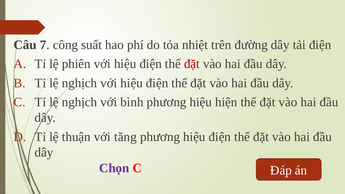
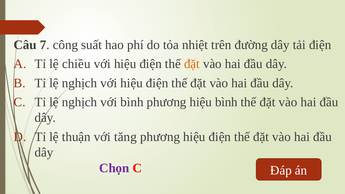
phiên: phiên -> chiều (76, 64)
đặt colour: red -> orange (192, 64)
hiệu hiện: hiện -> bình (226, 102)
